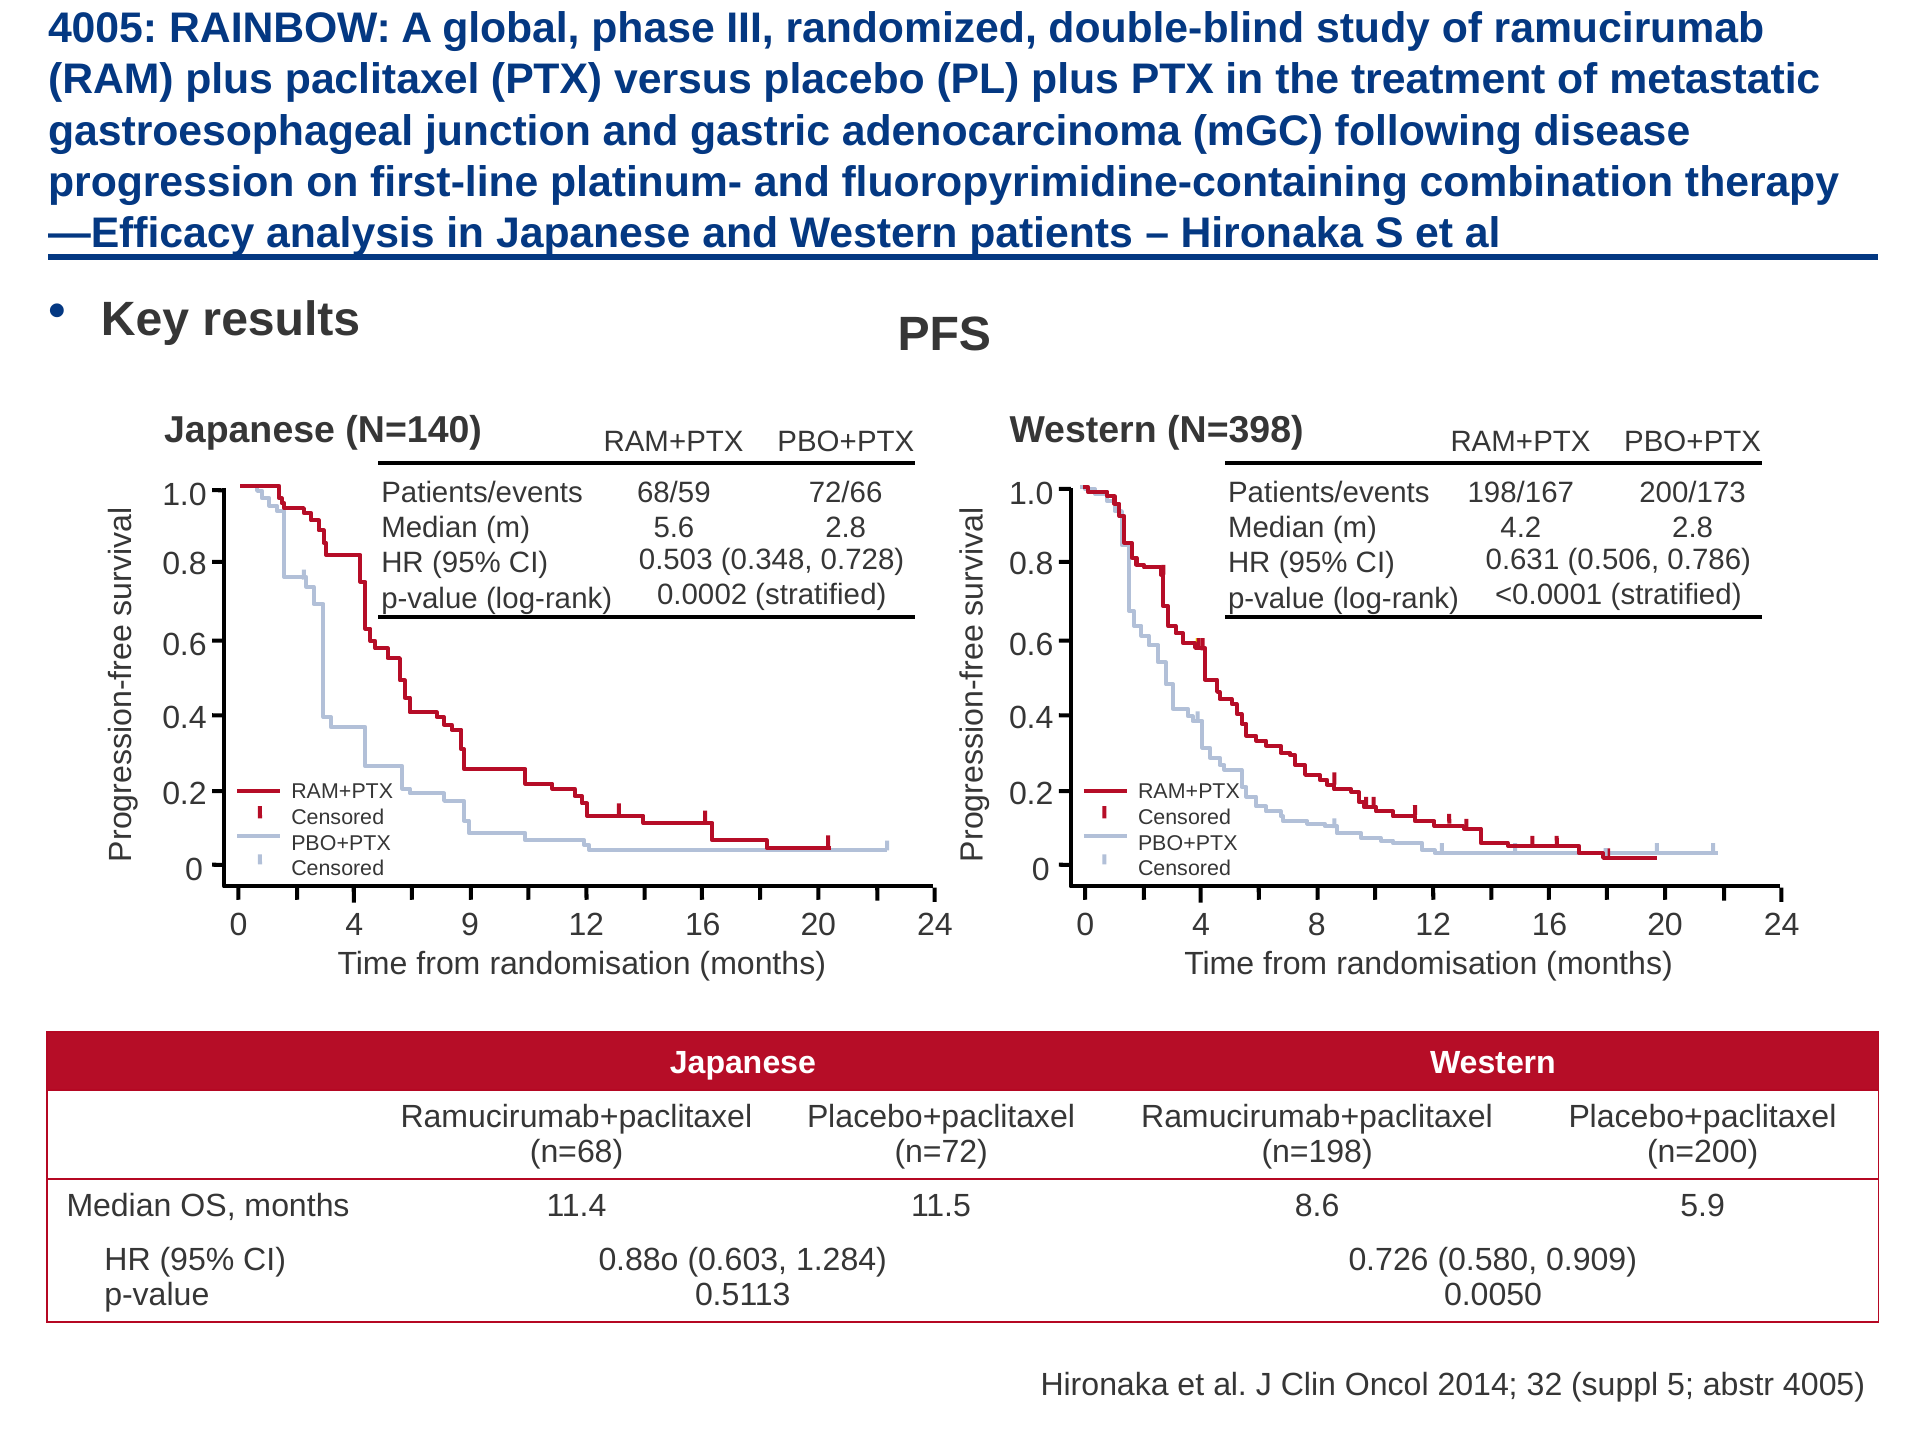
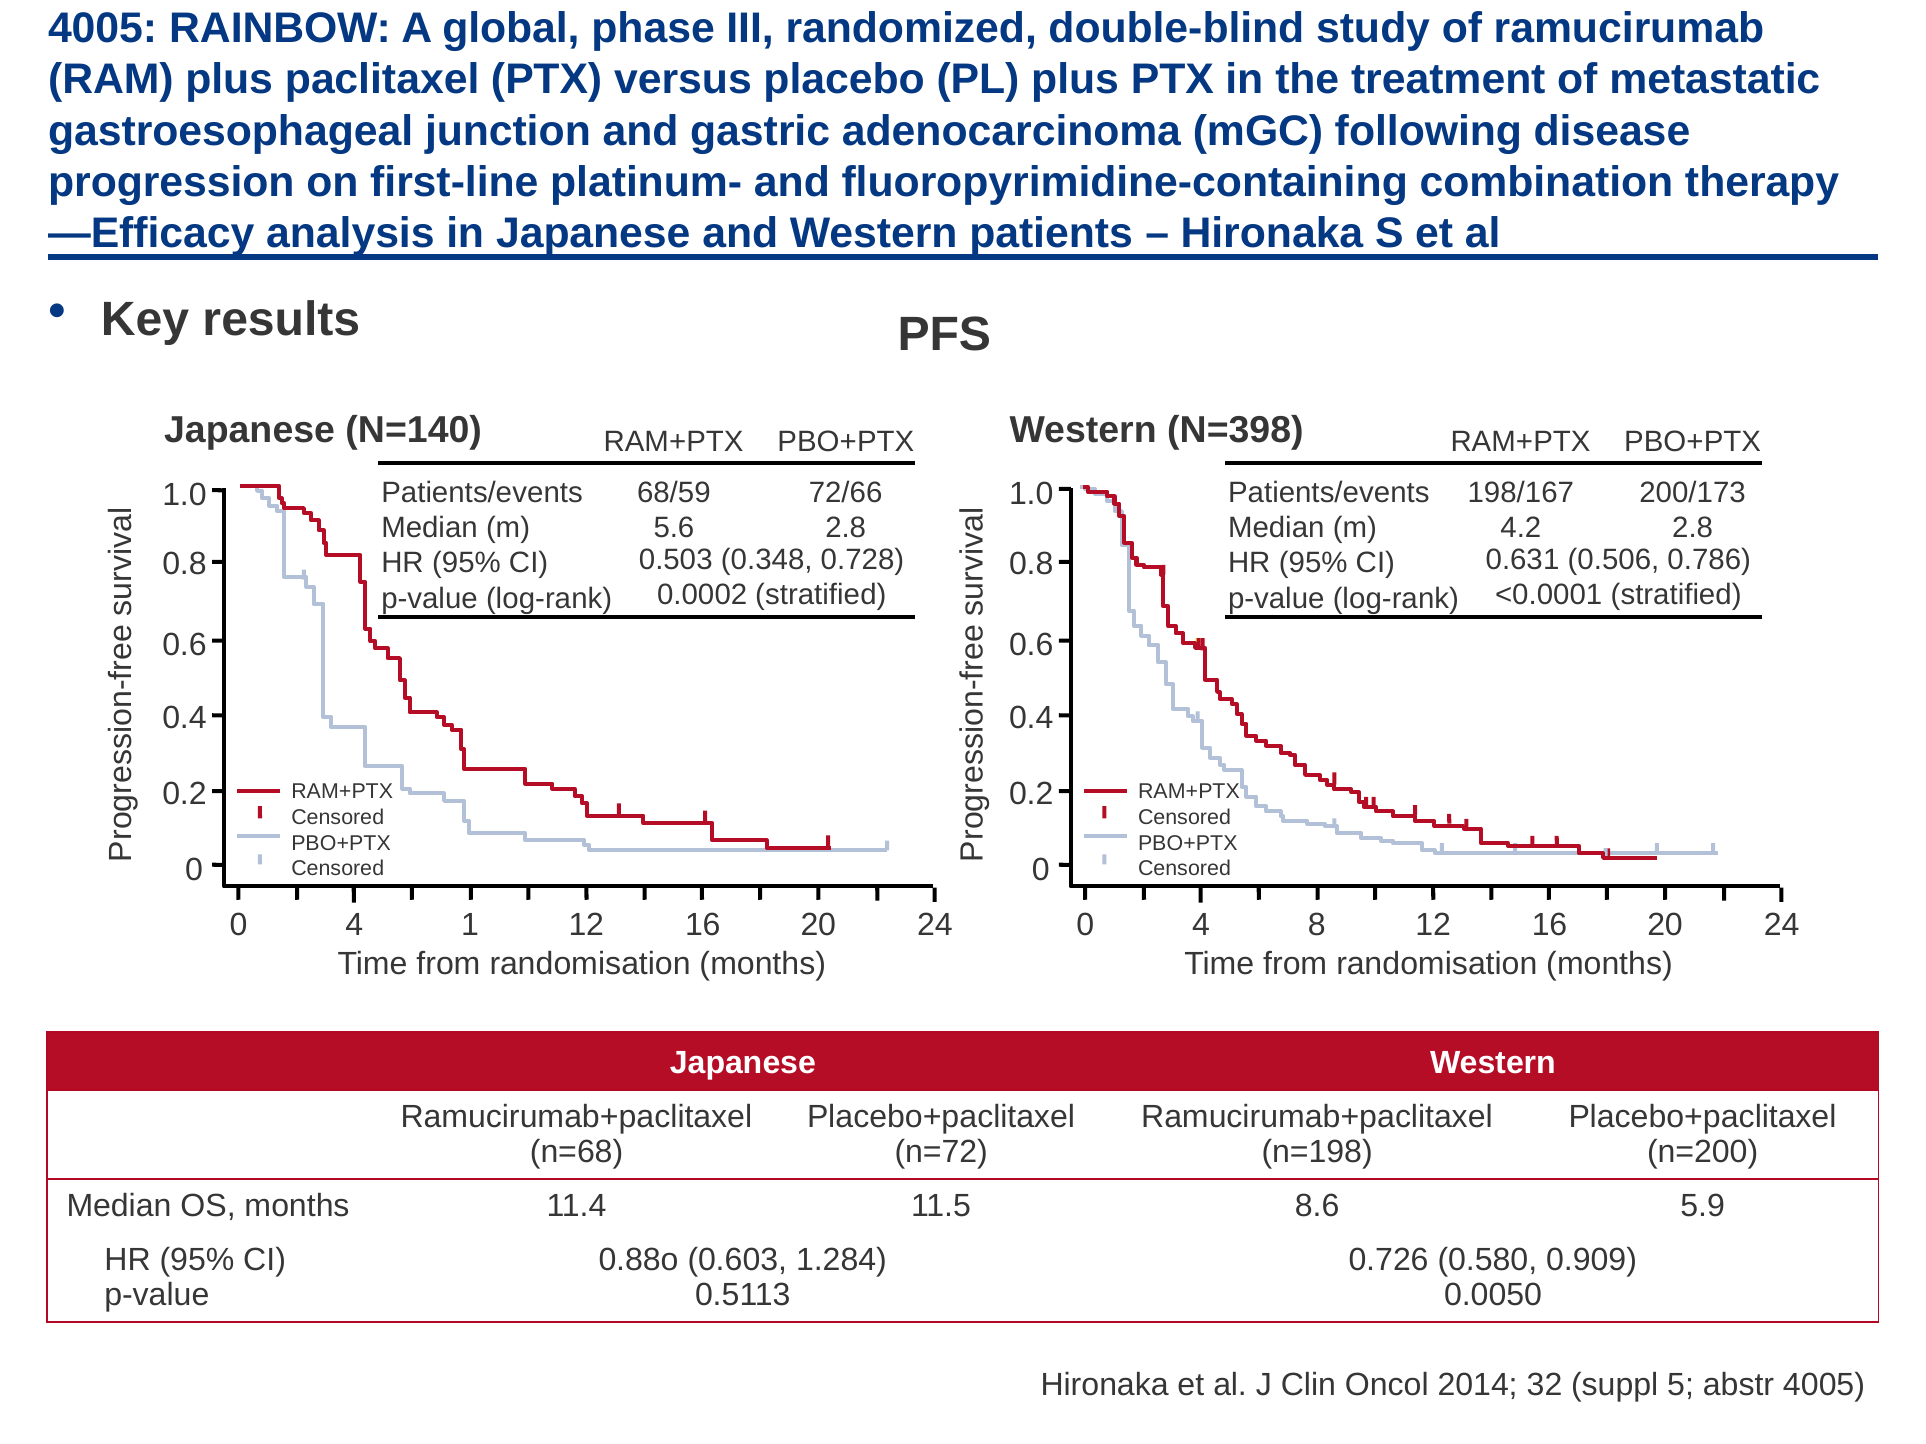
9: 9 -> 1 (470, 926)
